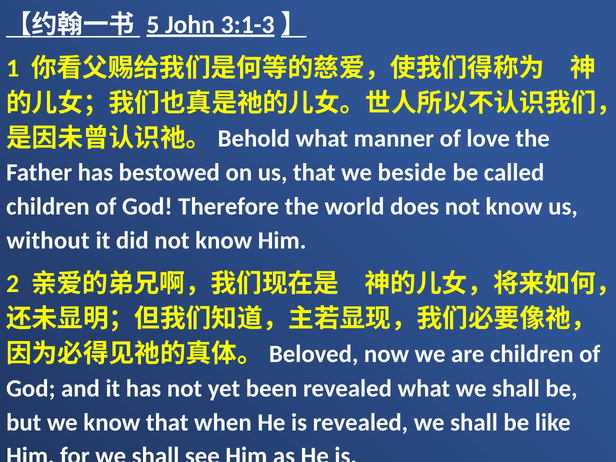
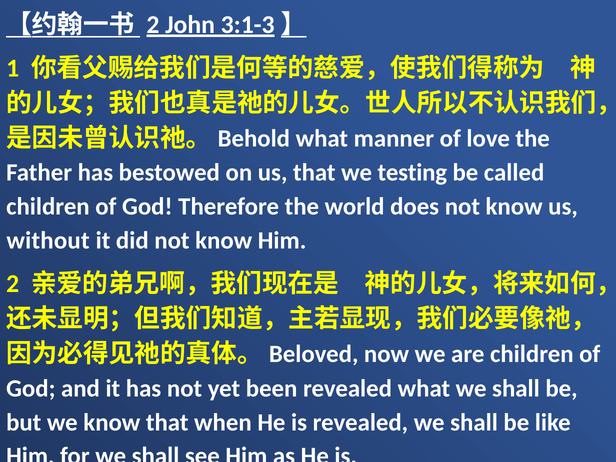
5: 5 -> 2 (153, 25)
beside: beside -> testing (412, 173)
